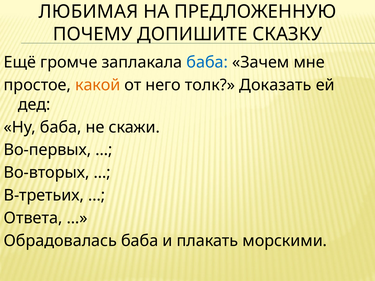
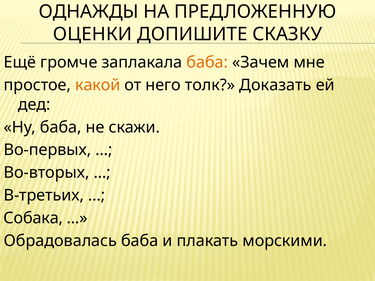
ЛЮБИМАЯ: ЛЮБИМАЯ -> ОДНАЖДЫ (89, 12)
ПОЧЕМУ: ПОЧЕМУ -> ОЦЕНКИ (92, 34)
баба colour: blue -> orange (207, 62)
Ответа: Ответа -> Собака (33, 218)
